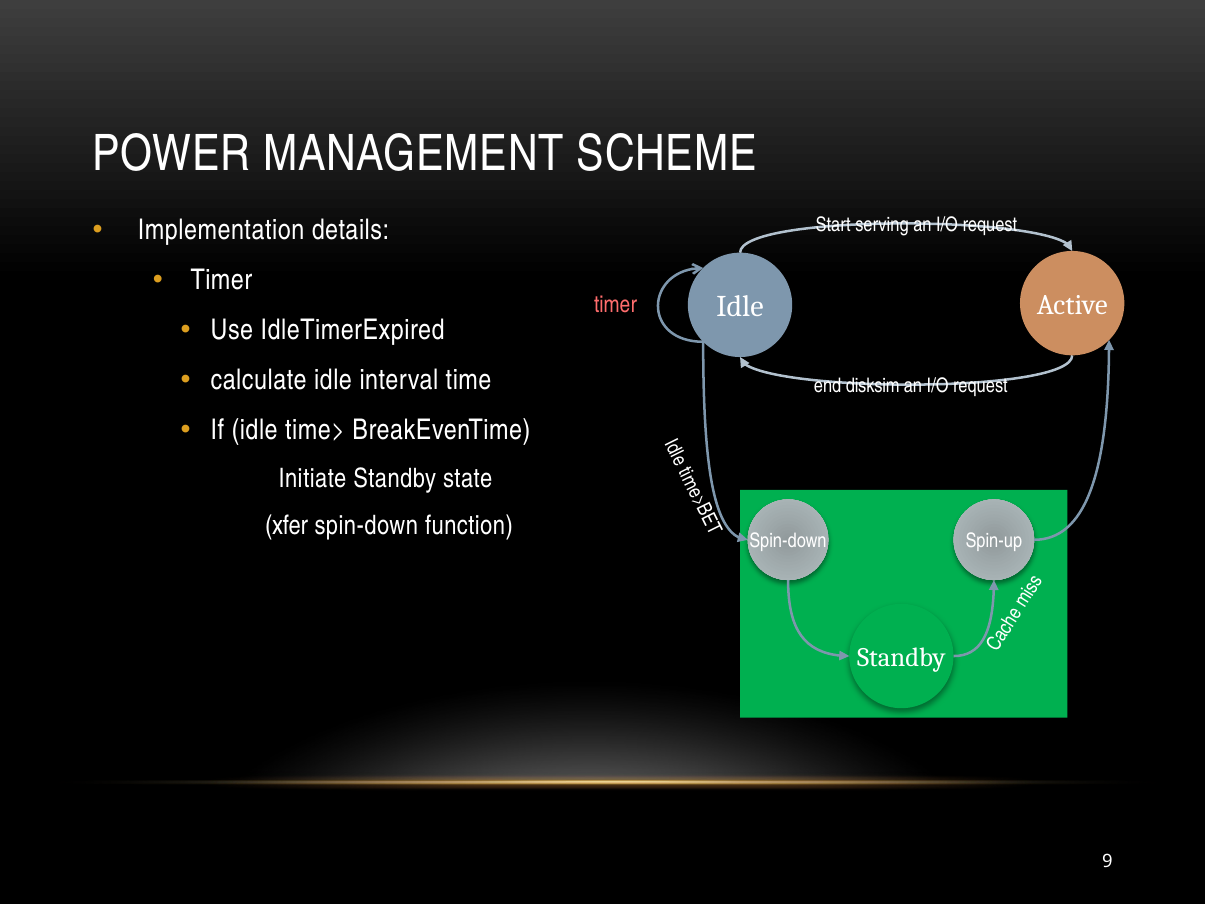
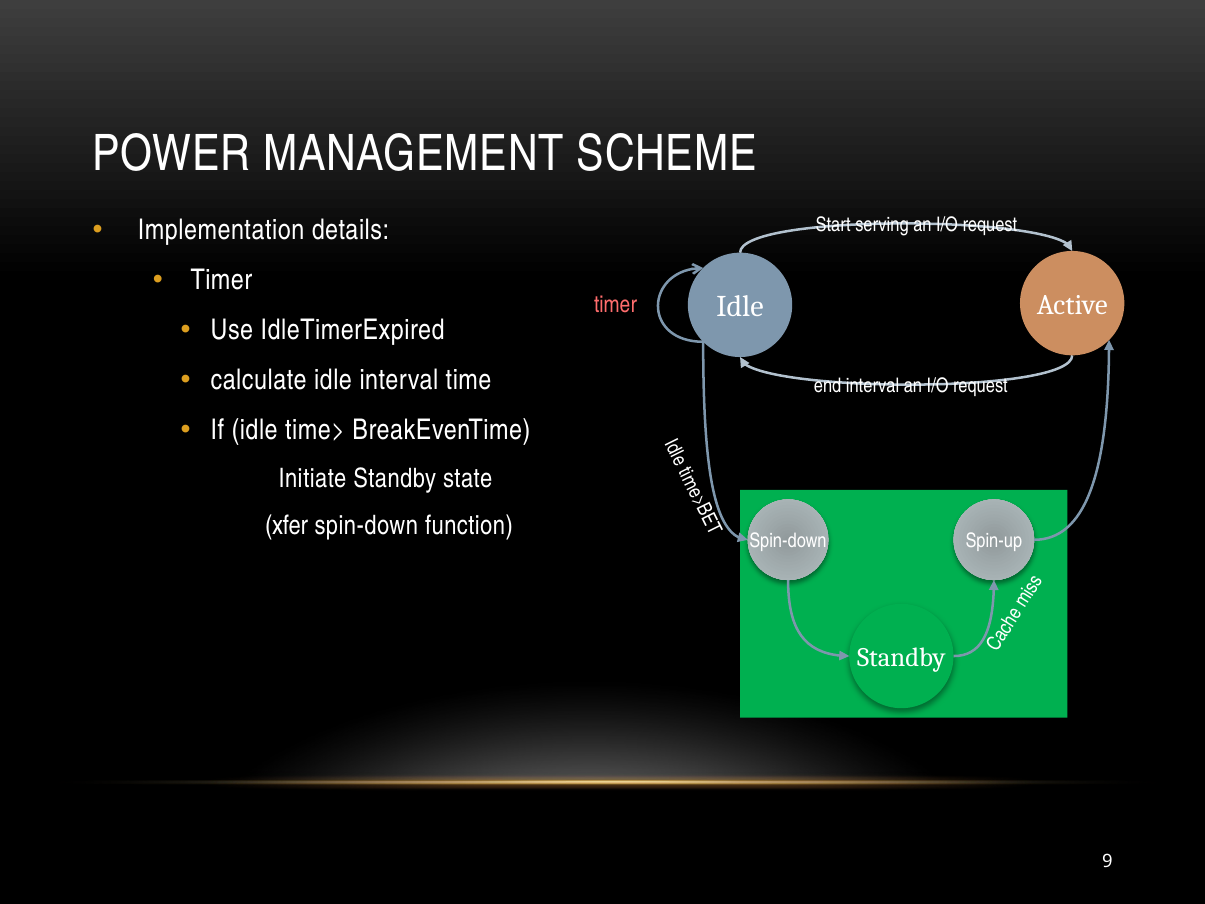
end disksim: disksim -> interval (873, 386)
